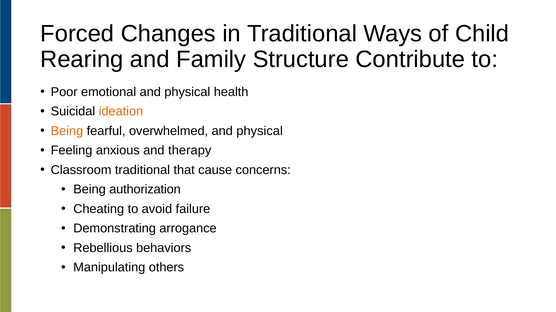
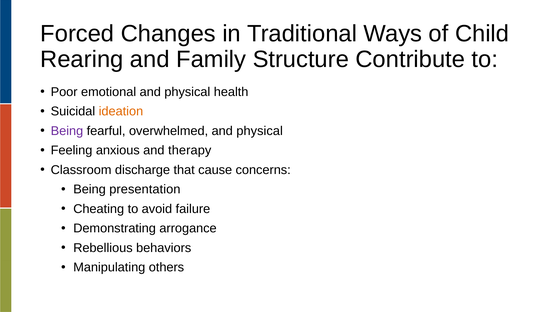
Being colour: orange -> purple (67, 131)
Classroom traditional: traditional -> discharge (143, 170)
authorization: authorization -> presentation (145, 190)
